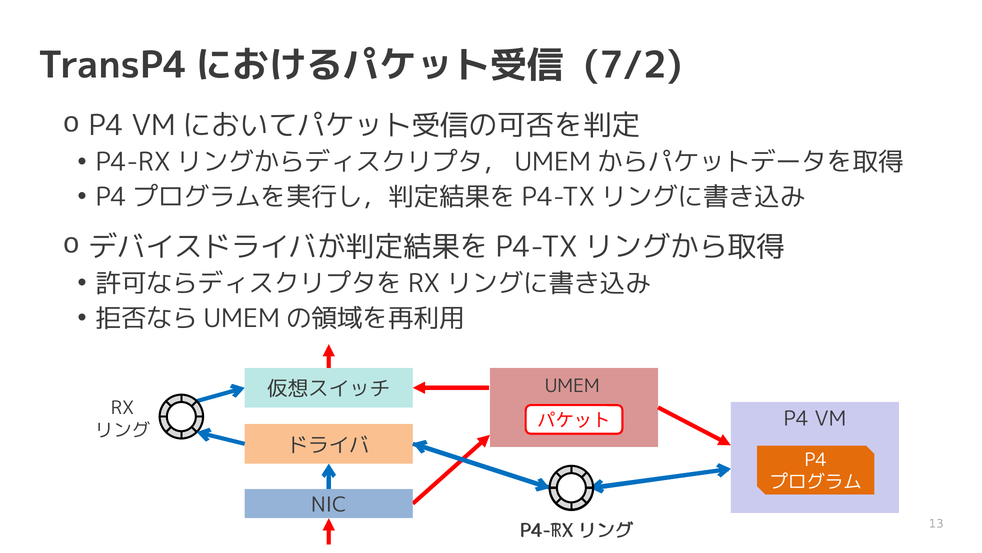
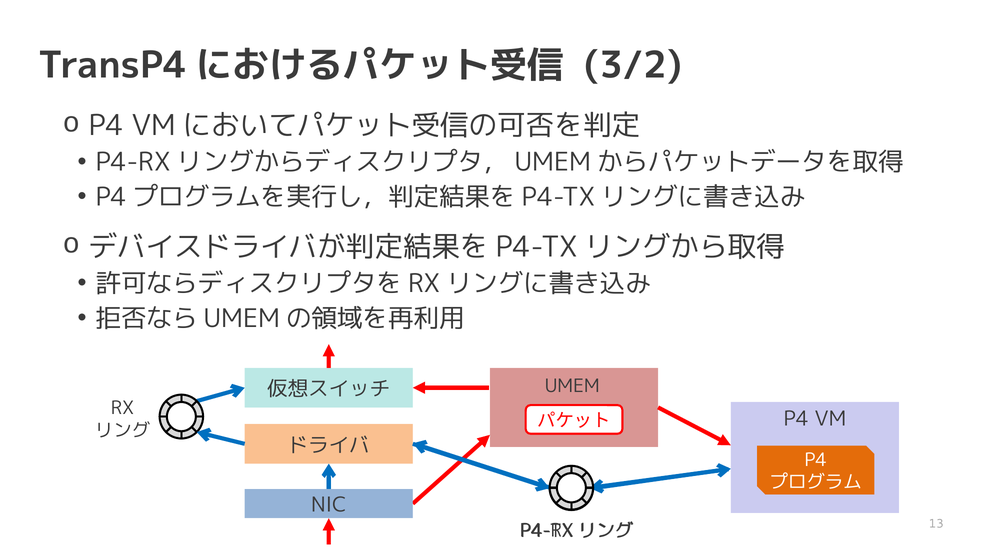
7/2: 7/2 -> 3/2 (633, 65)
